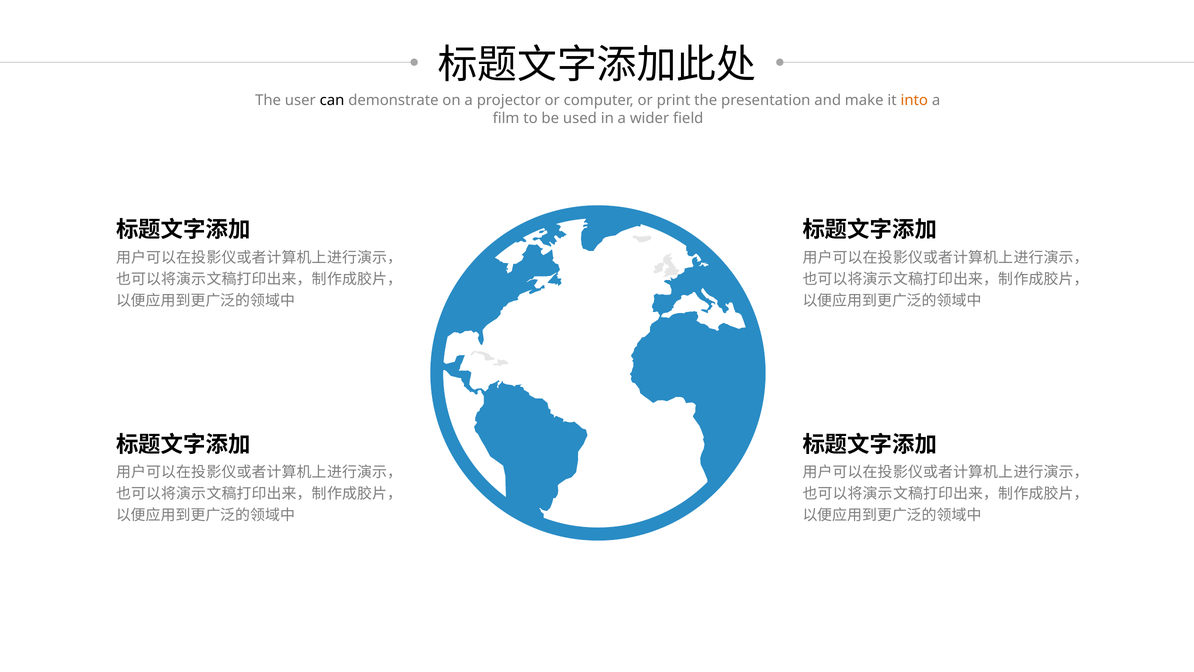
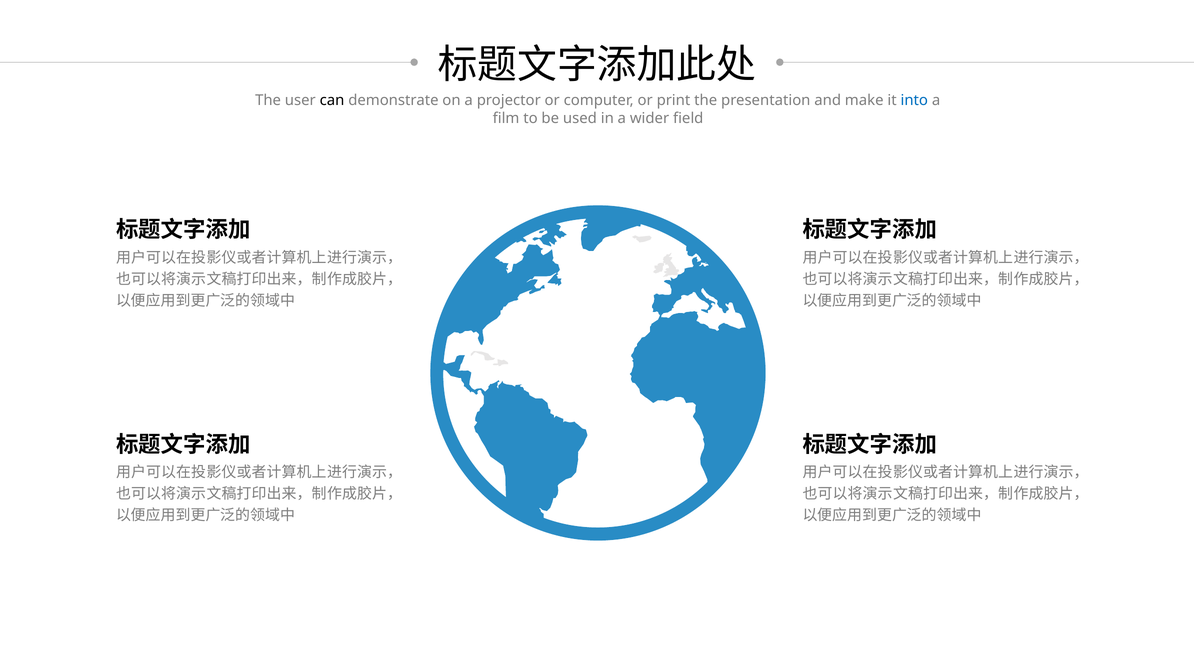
into colour: orange -> blue (914, 100)
